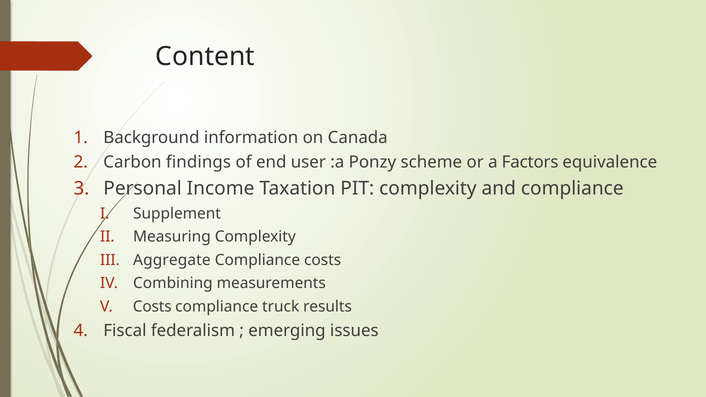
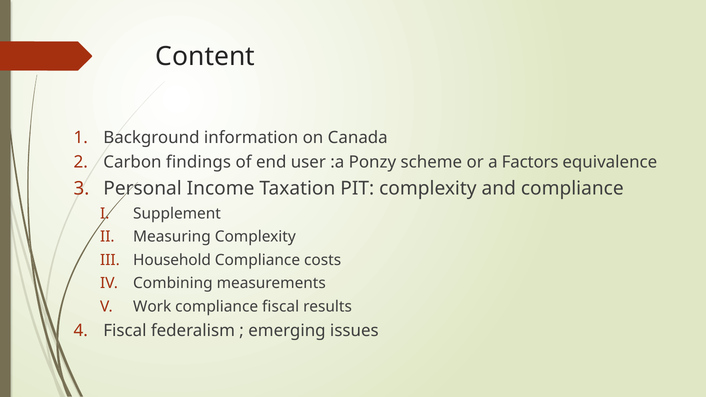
Aggregate: Aggregate -> Household (172, 260)
Costs: Costs -> Work (152, 307)
compliance truck: truck -> fiscal (281, 307)
